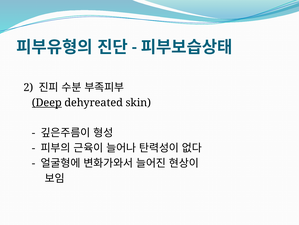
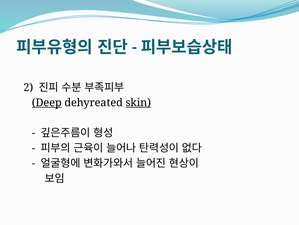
skin underline: none -> present (138, 102)
